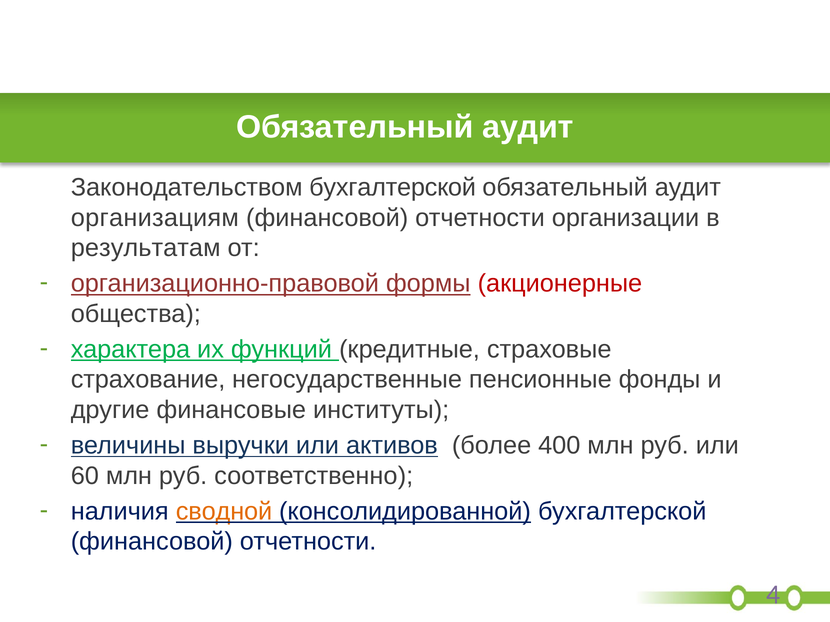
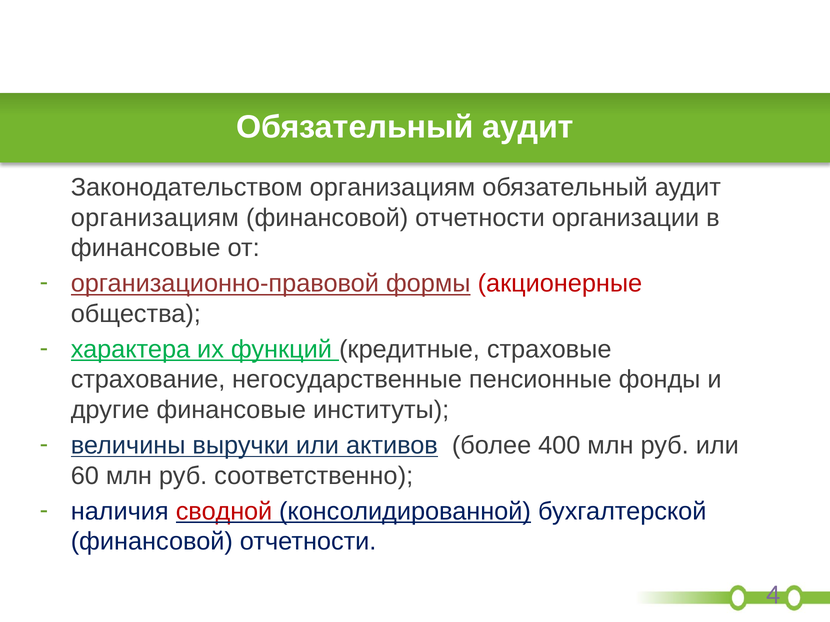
Законодательством бухгалтерской: бухгалтерской -> организациям (392, 187)
результатам: результатам -> финансовые (146, 248)
сводной colour: orange -> red (224, 512)
